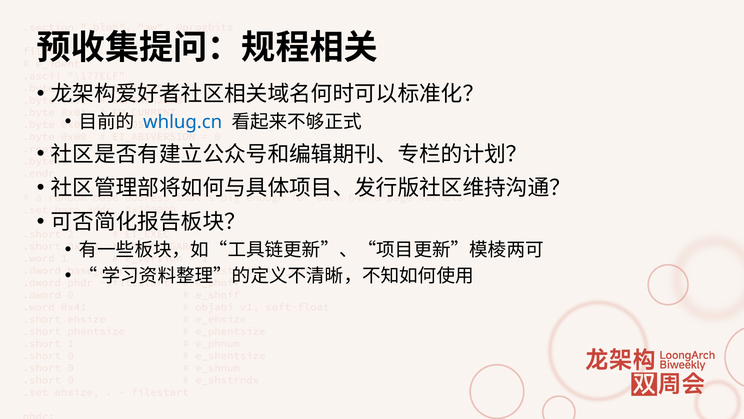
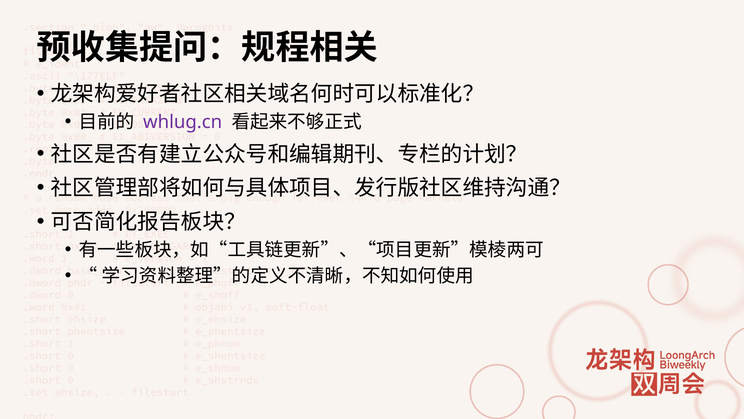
whlug.cn colour: blue -> purple (183, 122)
